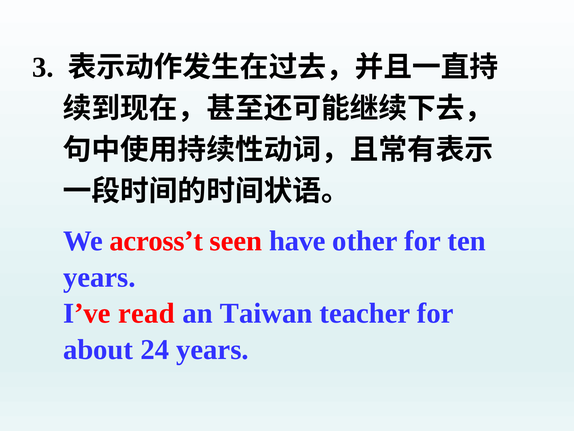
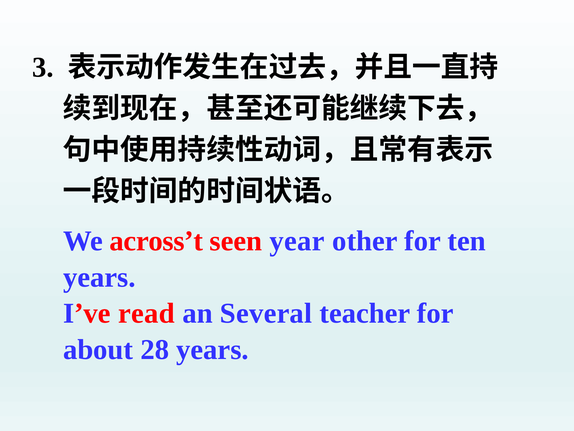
have: have -> year (297, 241)
Taiwan: Taiwan -> Several (266, 313)
24: 24 -> 28 (155, 349)
